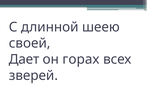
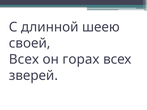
Дает: Дает -> Всех (24, 59)
